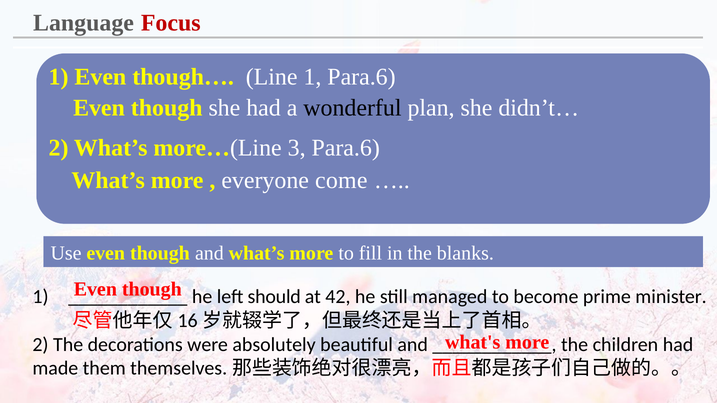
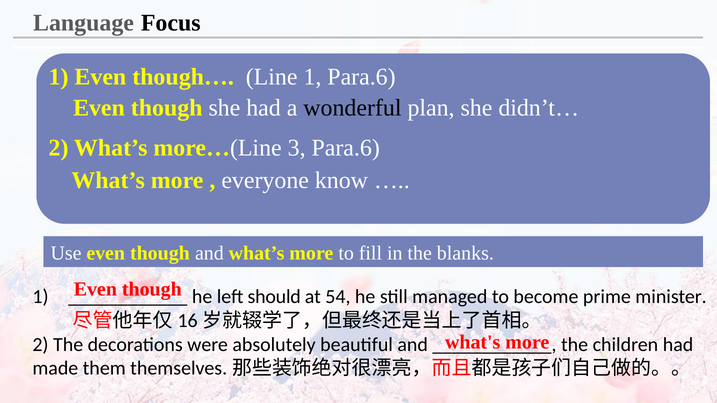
Focus colour: red -> black (171, 23)
come: come -> know (341, 181)
42: 42 -> 54 (338, 297)
